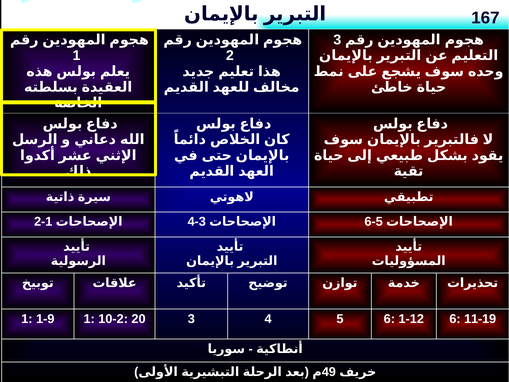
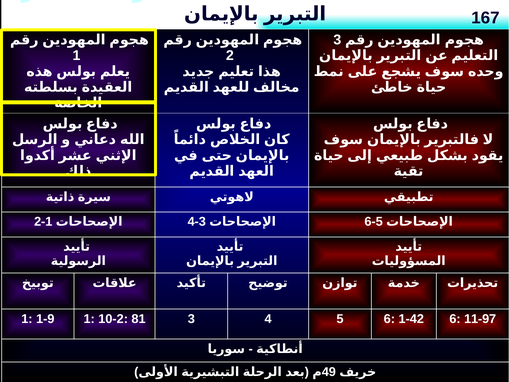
20: 20 -> 81 (139, 319)
1-12: 1-12 -> 1-42 (411, 319)
11-19: 11-19 -> 11-97 (480, 319)
